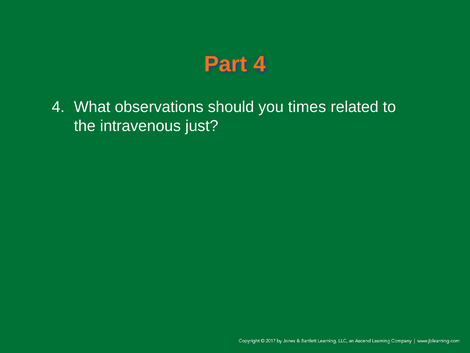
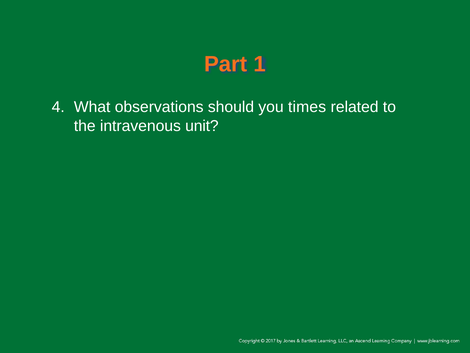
Part 4: 4 -> 1 (260, 64)
just: just -> unit (202, 126)
